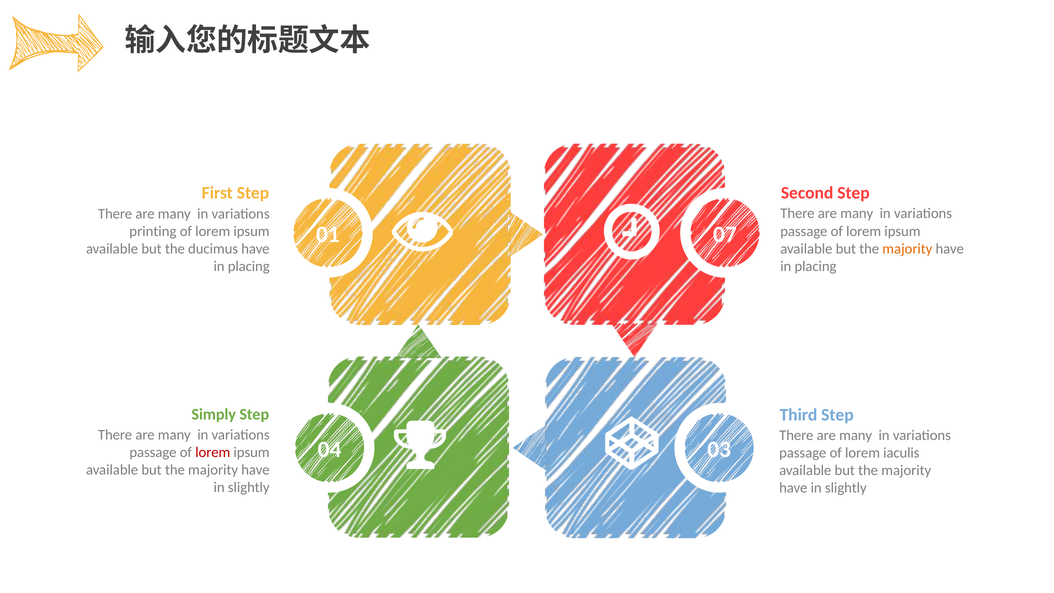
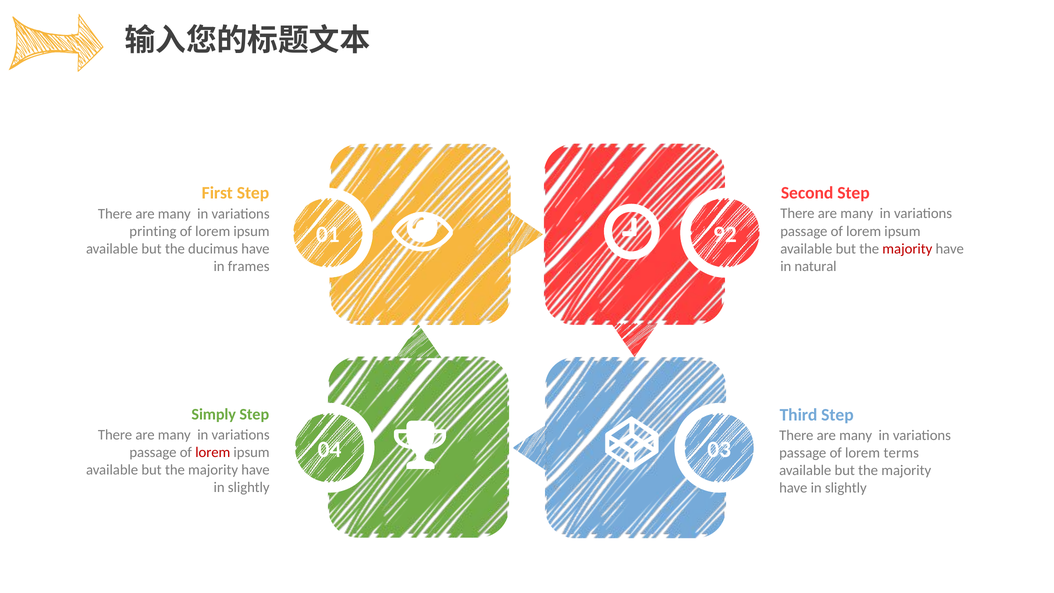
07: 07 -> 92 (725, 234)
majority colour: orange -> red (907, 249)
placing: placing -> natural (816, 266)
placing: placing -> frames (249, 266)
iaculis: iaculis -> terms (901, 453)
